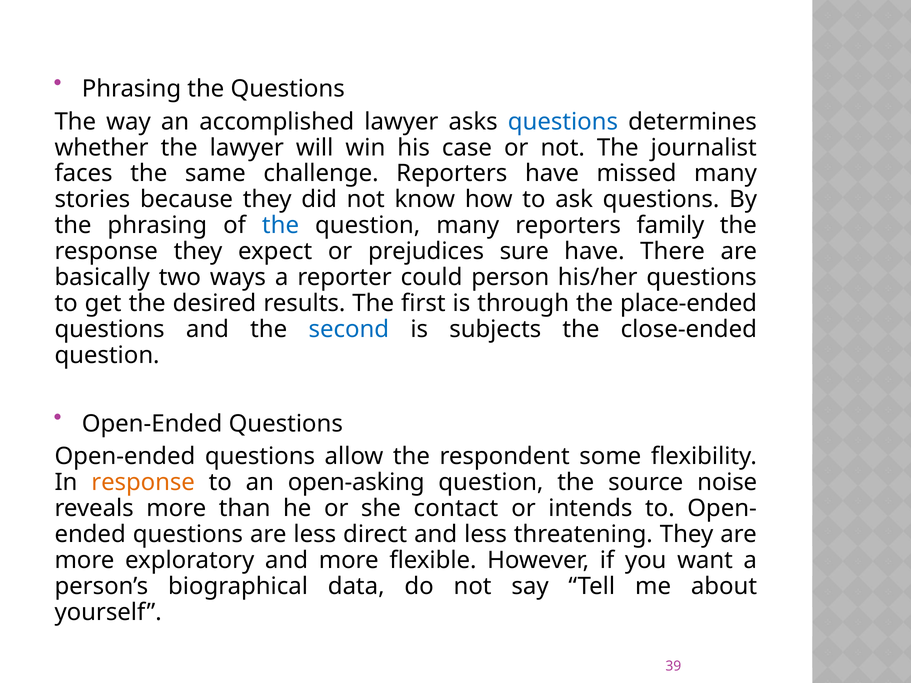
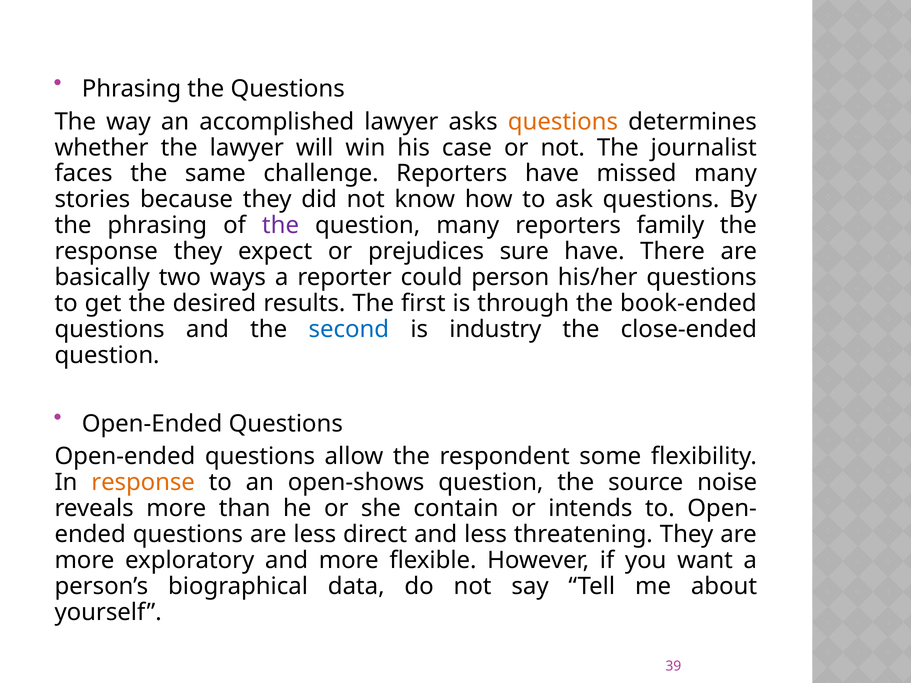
questions colour: blue -> orange (563, 122)
the colour: blue -> purple (281, 226)
place-ended: place-ended -> book-ended (688, 303)
subjects: subjects -> industry (495, 329)
open-asking: open-asking -> open-shows (356, 483)
contact: contact -> contain (456, 509)
